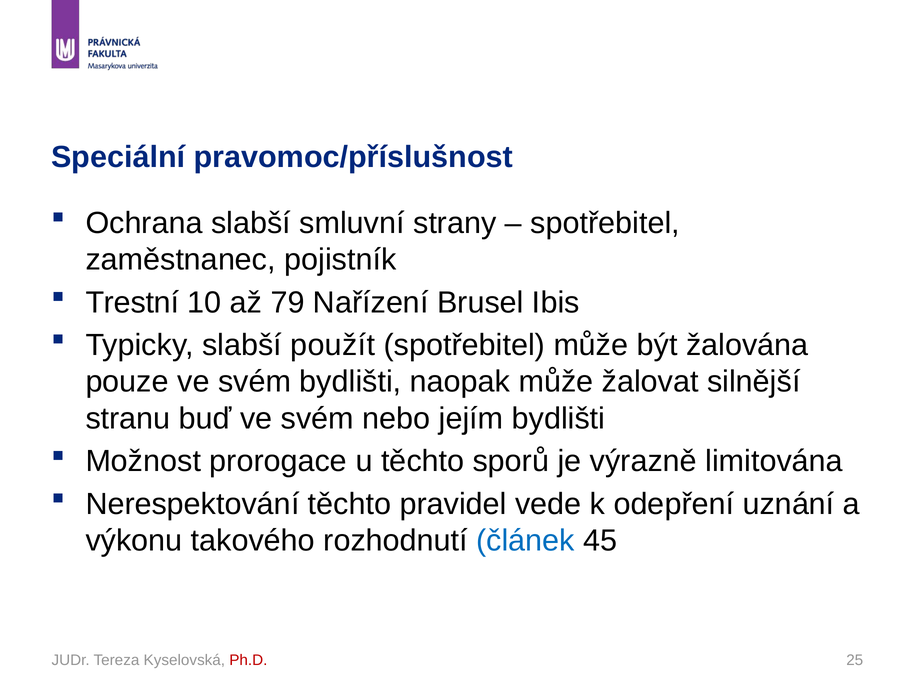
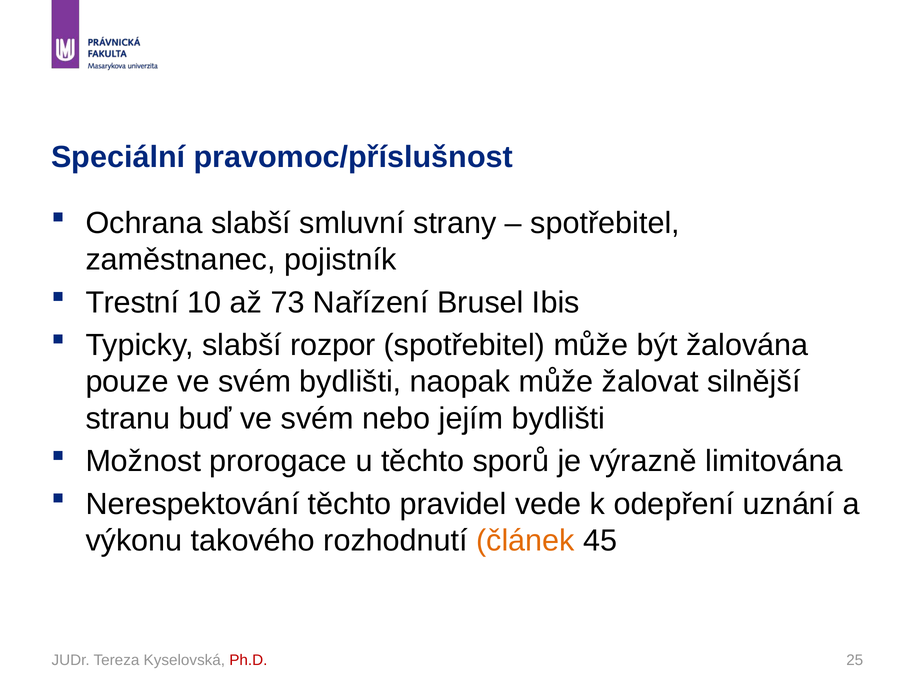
79: 79 -> 73 (288, 302)
použít: použít -> rozpor (333, 345)
článek colour: blue -> orange (525, 541)
